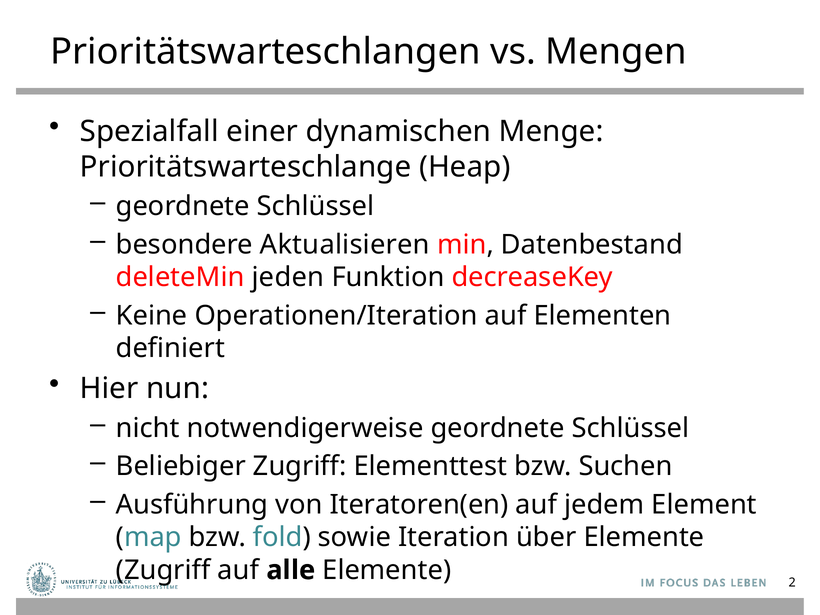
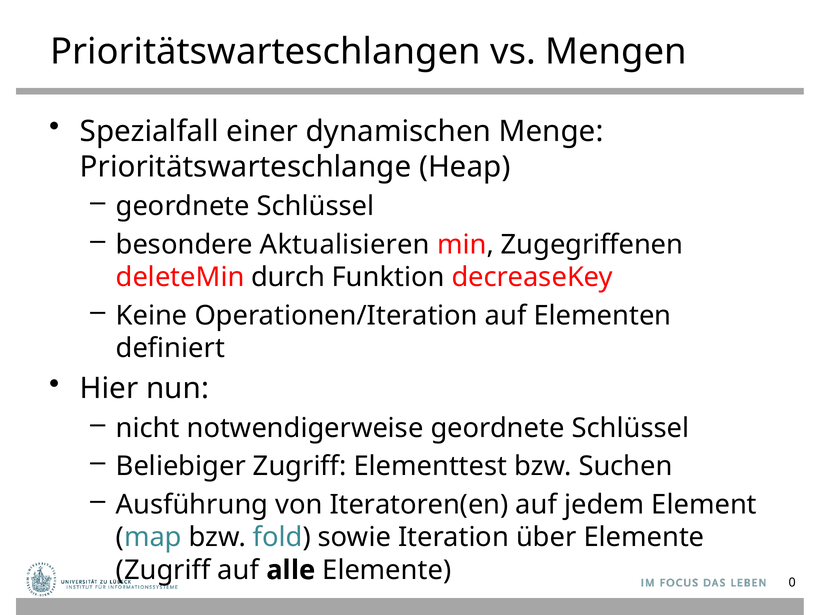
Datenbestand: Datenbestand -> Zugegriffenen (592, 244)
jeden: jeden -> durch (288, 277)
2: 2 -> 0 (792, 582)
